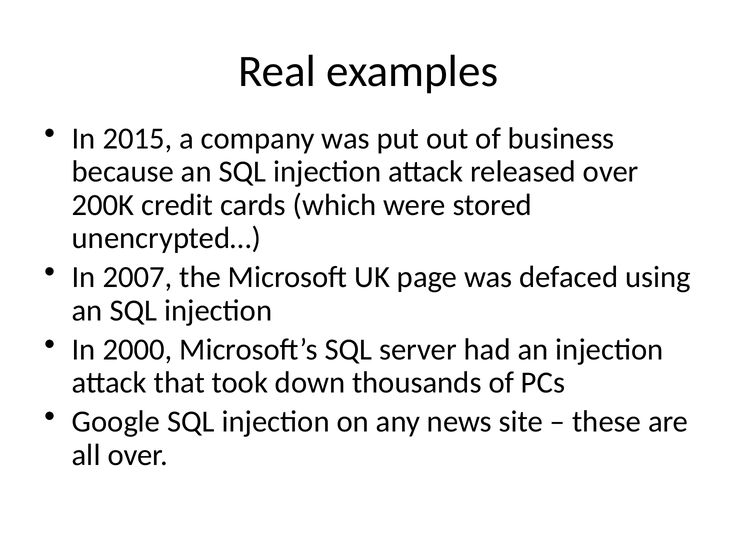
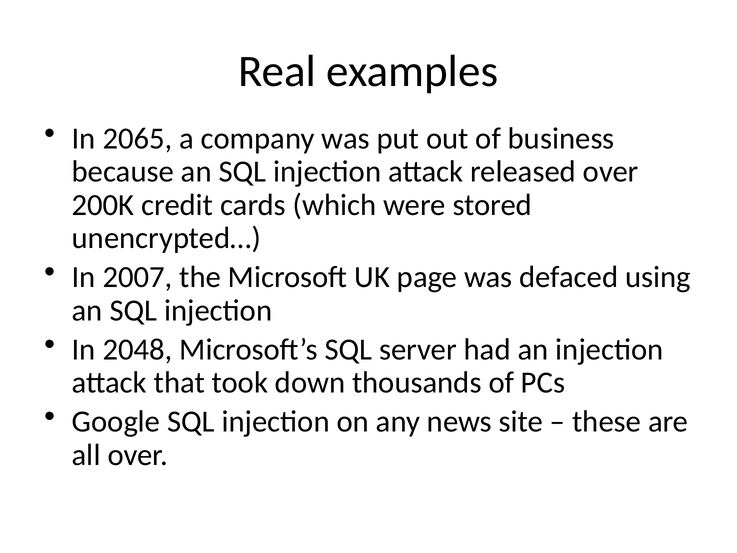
2015: 2015 -> 2065 (137, 139)
2000: 2000 -> 2048 (137, 349)
